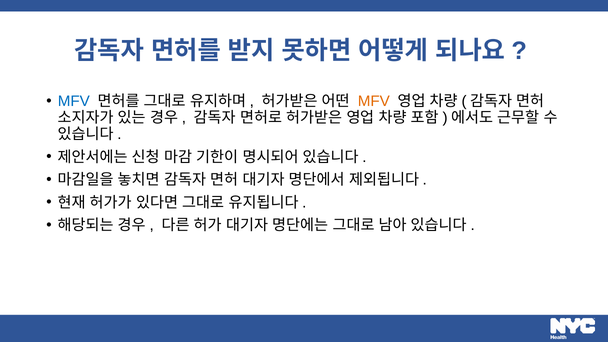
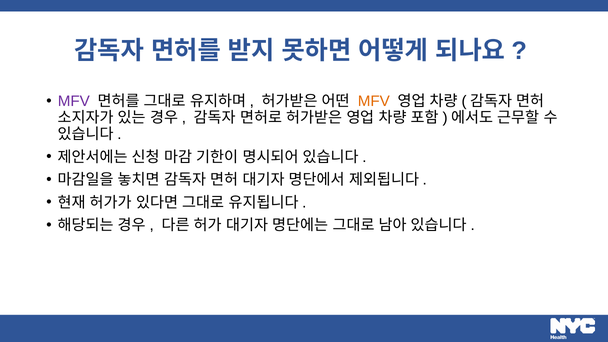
MFV colour: blue -> purple (74, 101)
